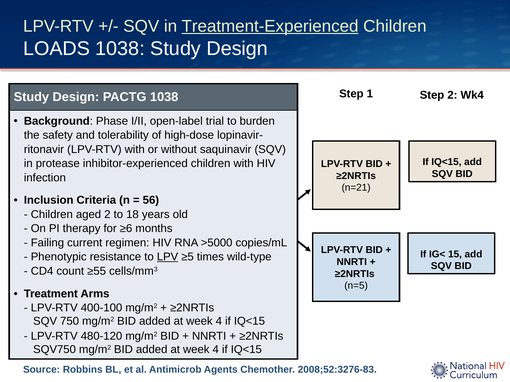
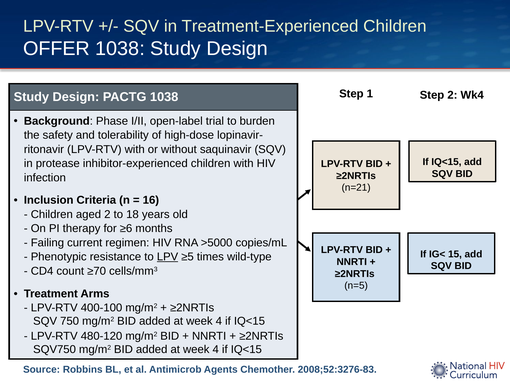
Treatment-Experienced underline: present -> none (270, 26)
LOADS: LOADS -> OFFER (56, 49)
56: 56 -> 16 (151, 201)
≥55: ≥55 -> ≥70 (97, 271)
